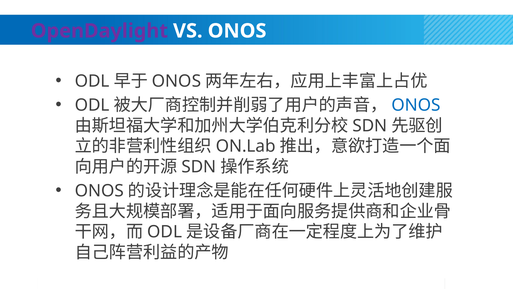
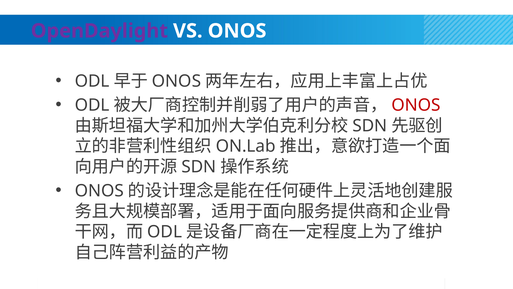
ONOS colour: blue -> red (416, 105)
